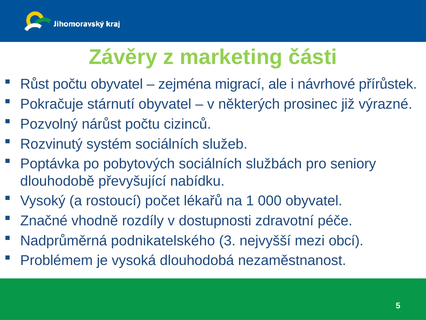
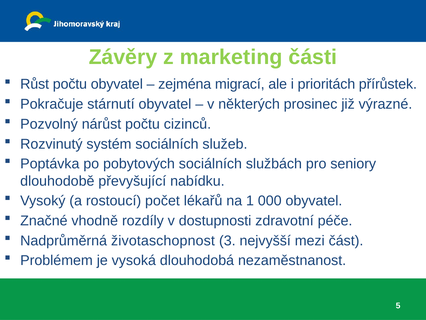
návrhové: návrhové -> prioritách (326, 84)
podnikatelského: podnikatelského -> životaschopnost (163, 240)
obcí: obcí -> část (346, 240)
